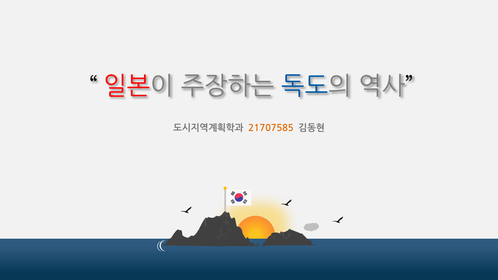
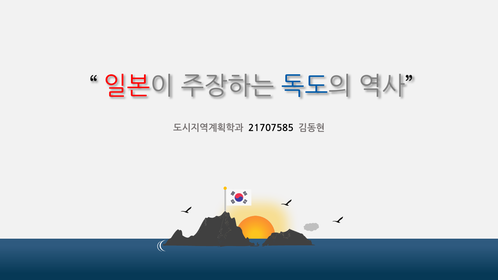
21707585 colour: orange -> black (271, 128)
